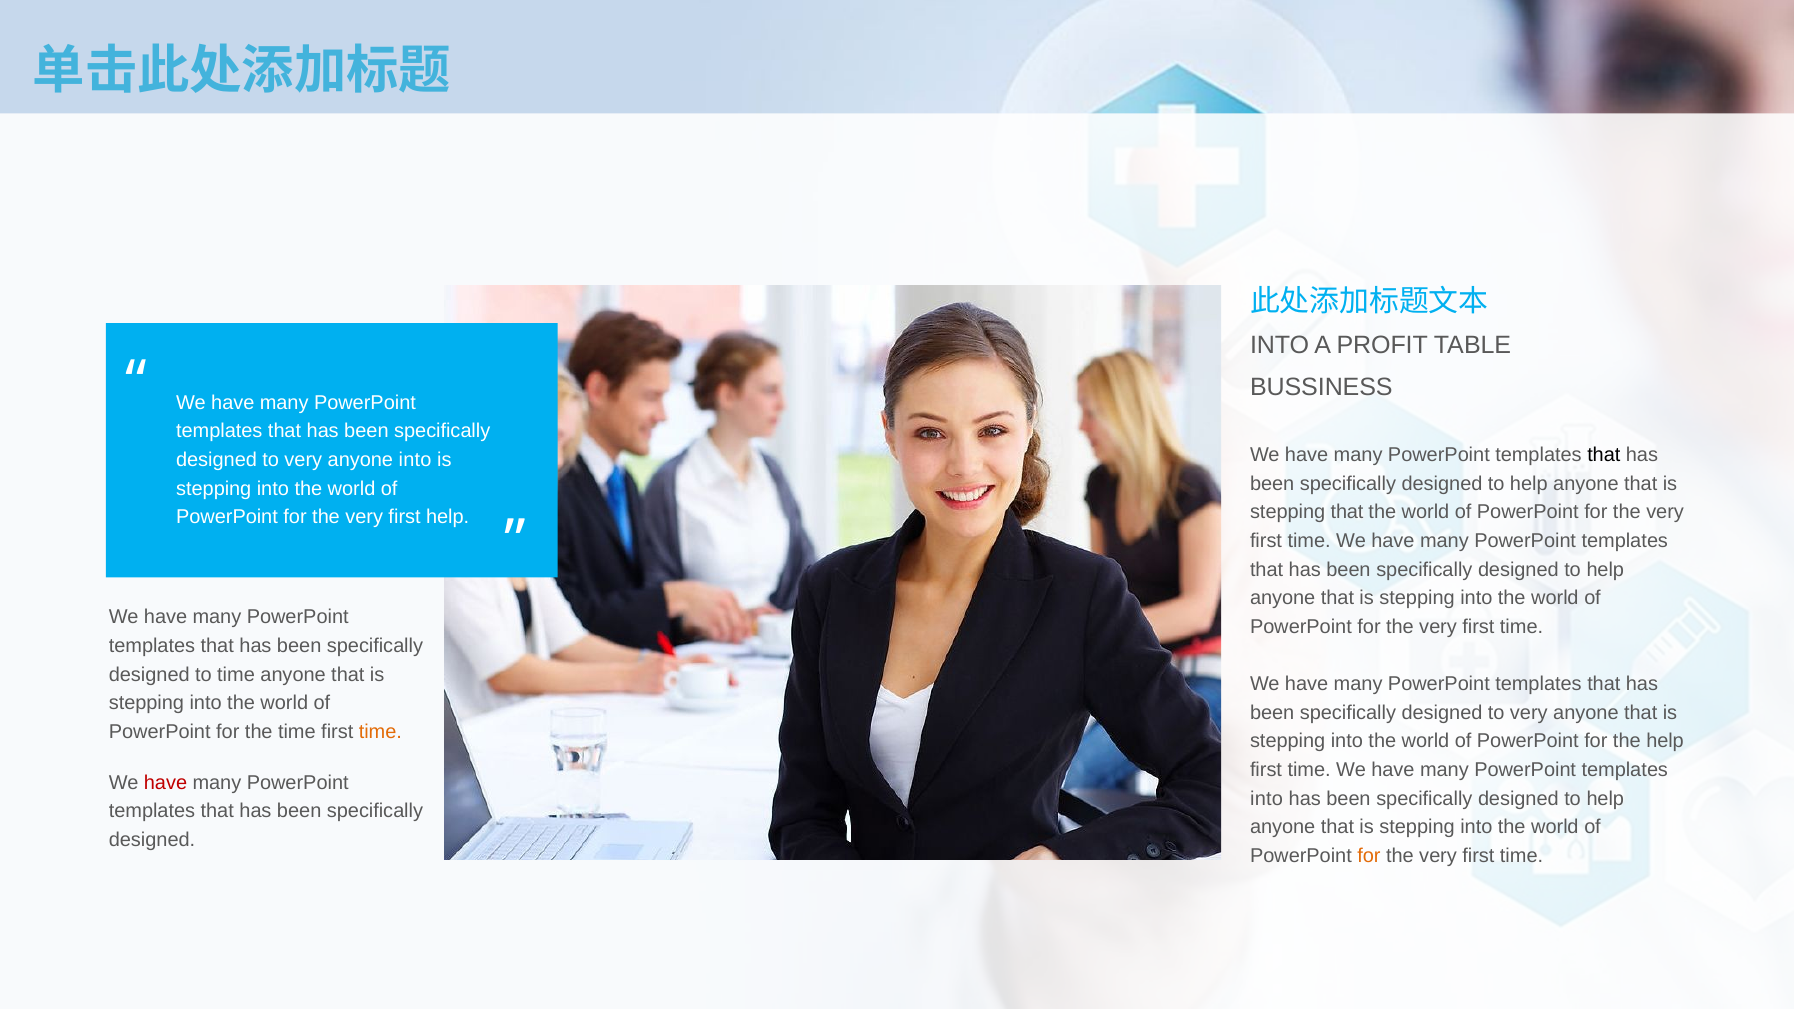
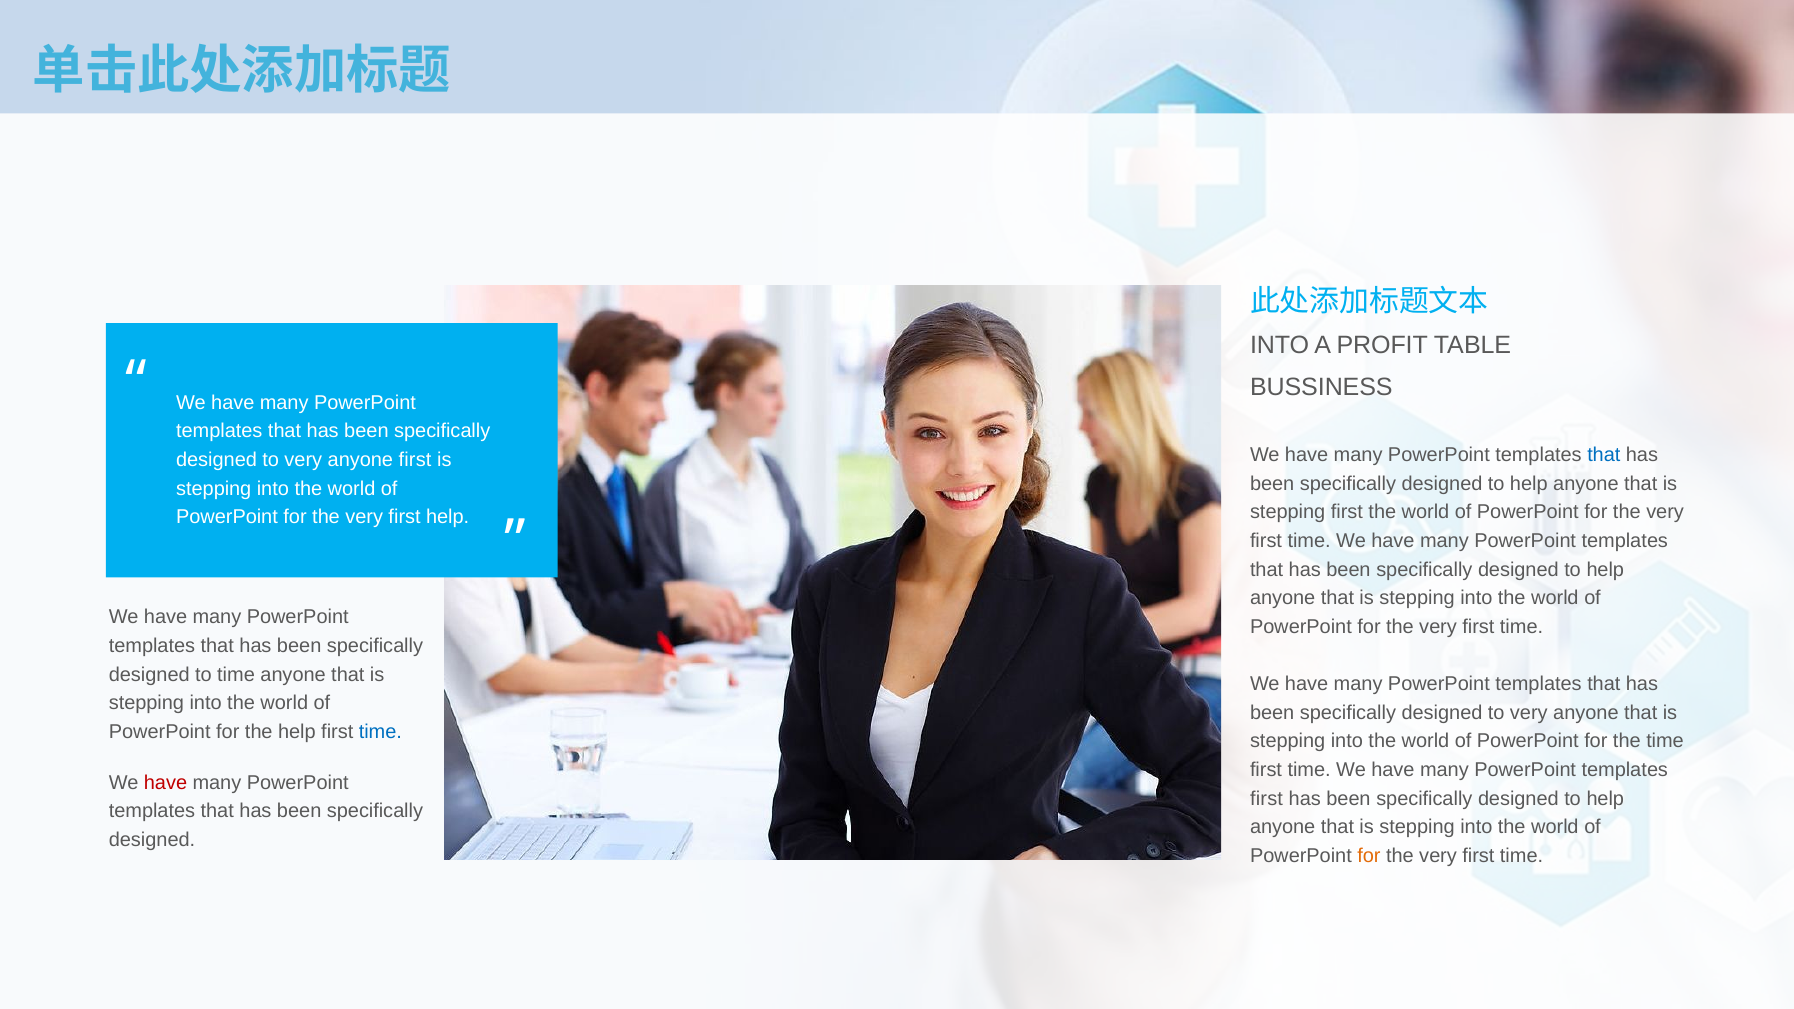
that colour: black -> blue (1604, 455)
anyone into: into -> first (415, 460)
stepping that: that -> first (1347, 512)
the time: time -> help (297, 732)
time colour: orange -> blue (380, 732)
the help: help -> time (1665, 741)
into: into -> first (1267, 799)
